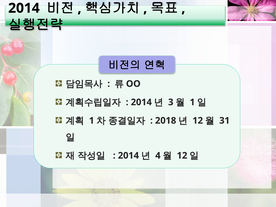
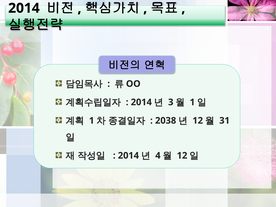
2018: 2018 -> 2038 (166, 121)
